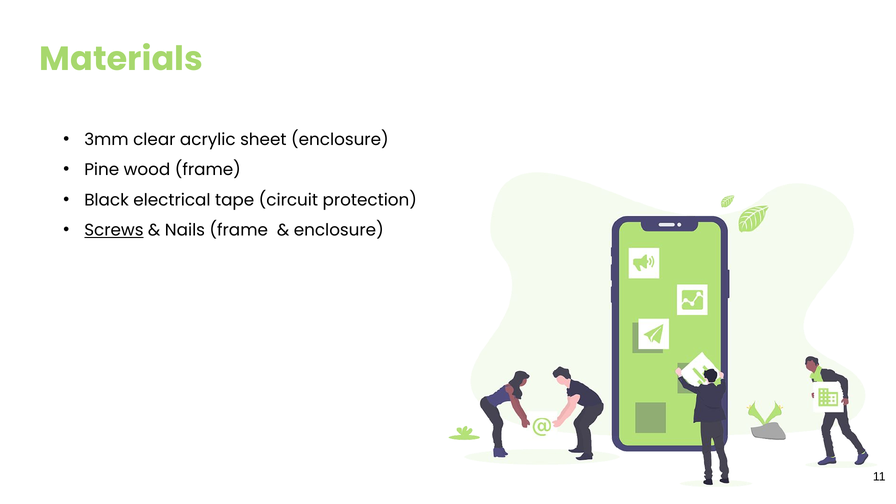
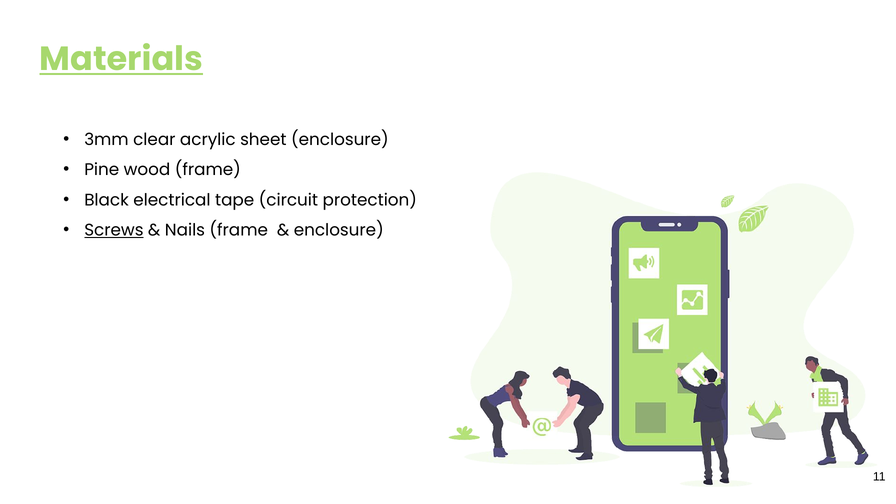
Materials underline: none -> present (121, 59)
